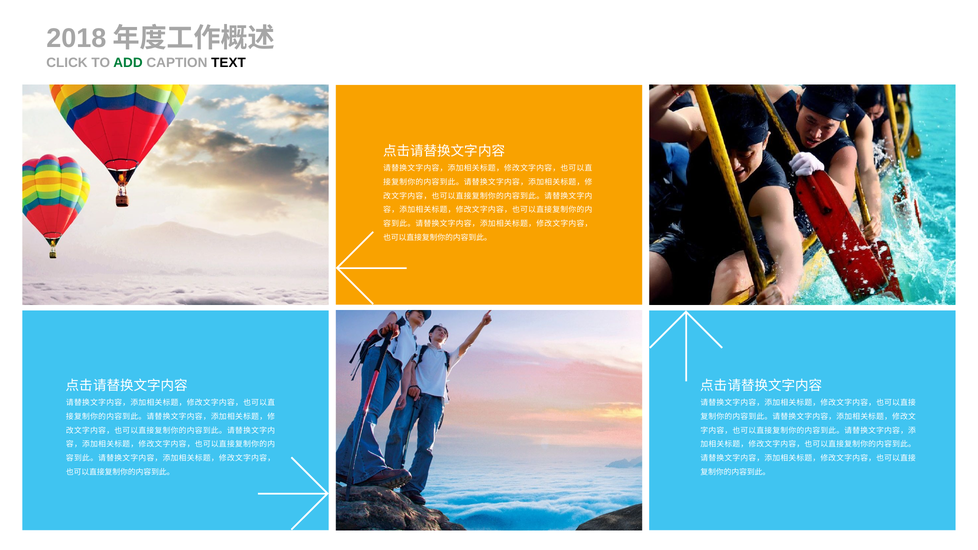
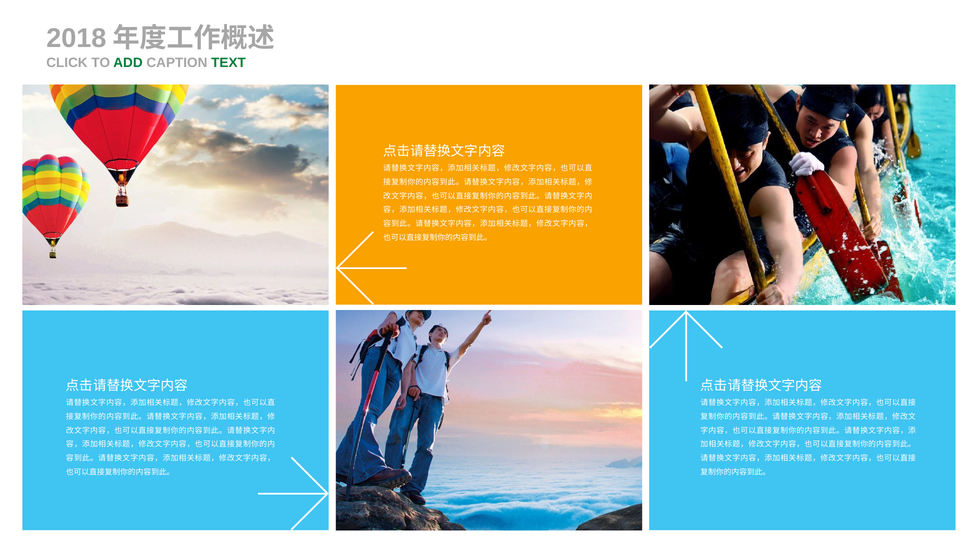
TEXT colour: black -> green (228, 63)
